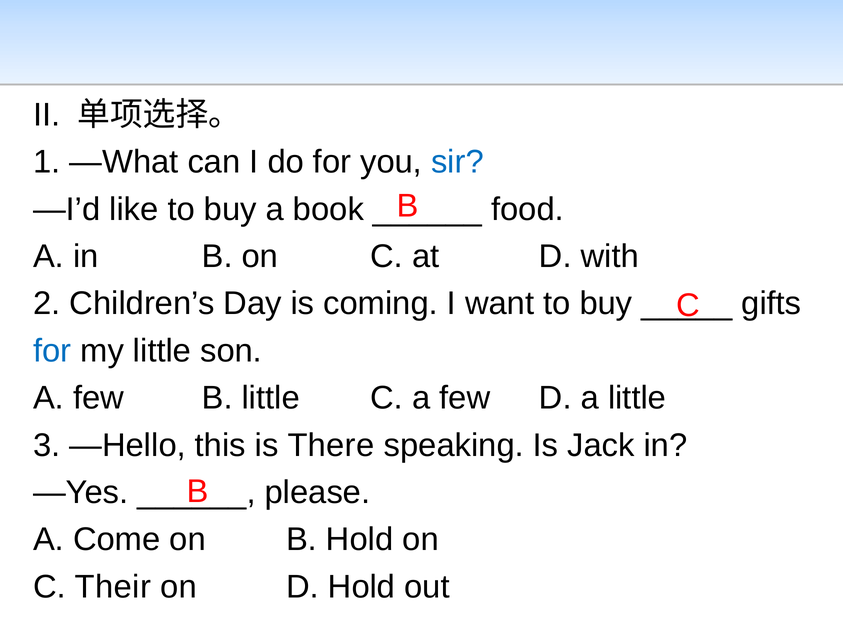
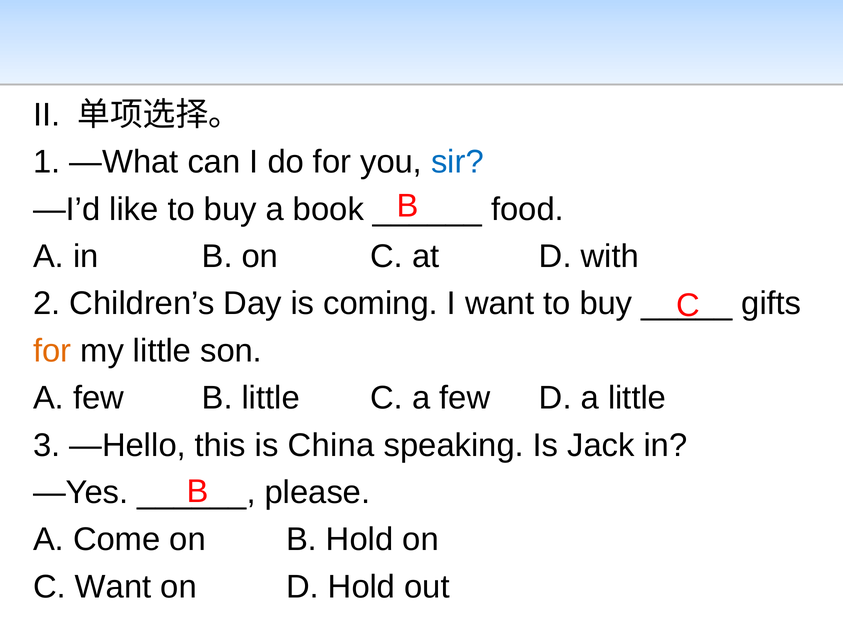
for colour: blue -> orange (52, 351)
There: There -> China (331, 445)
C Their: Their -> Want (113, 587)
